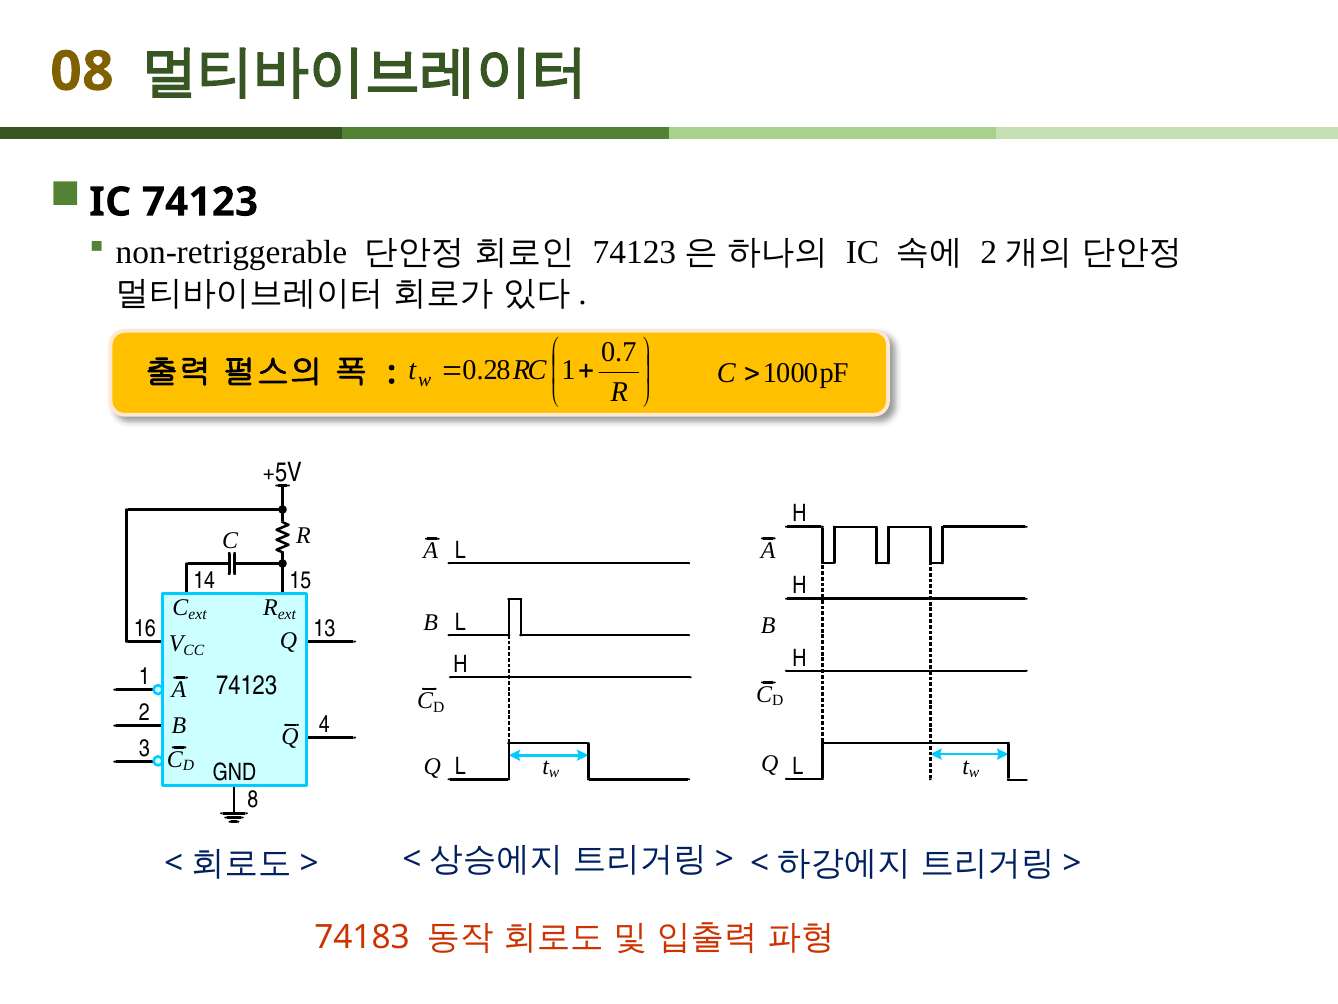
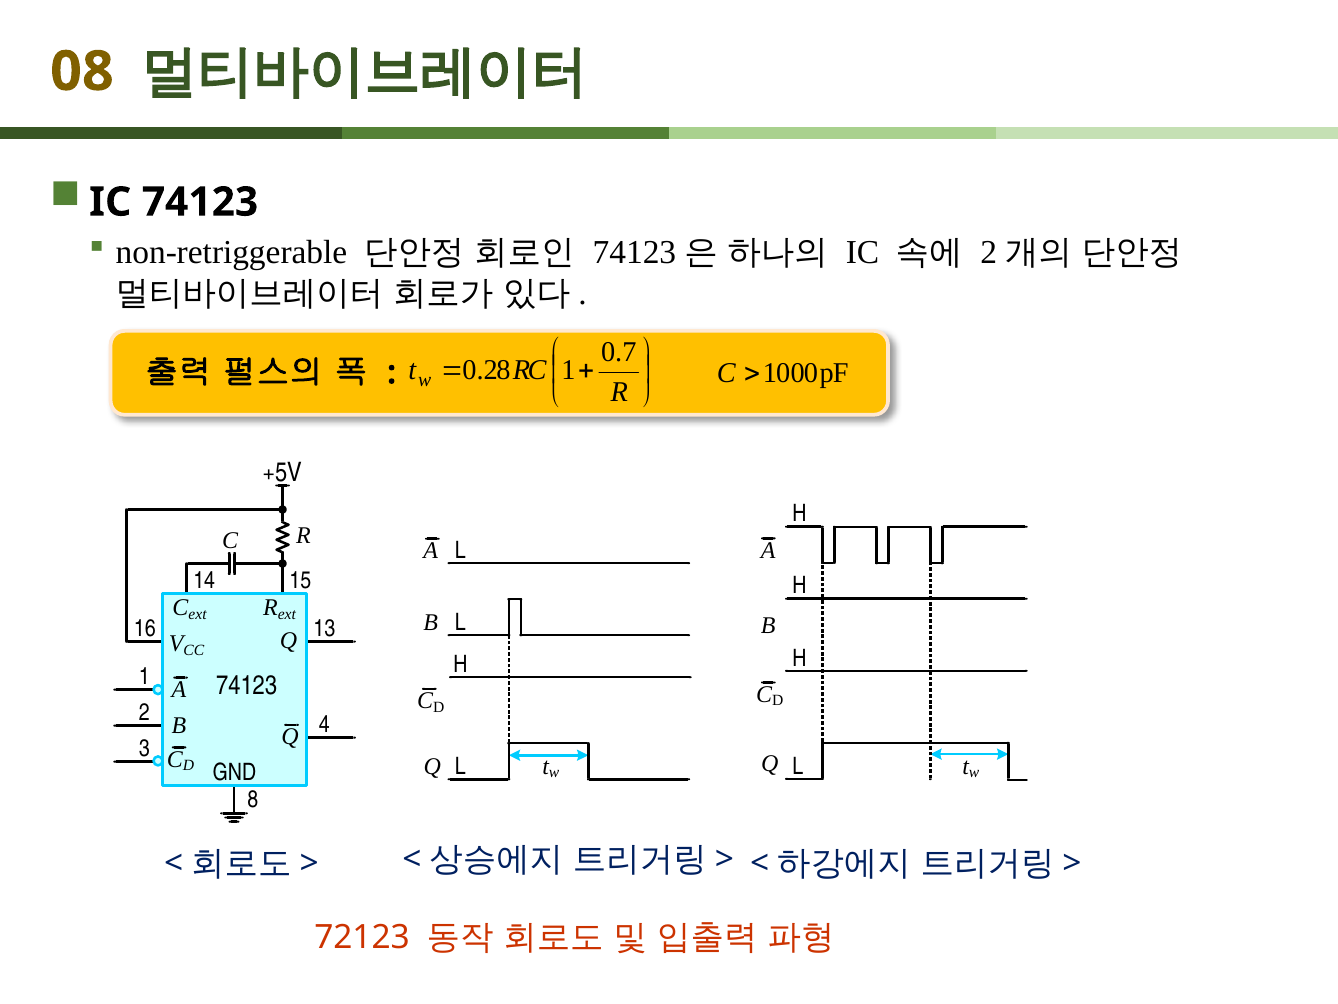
74183: 74183 -> 72123 (362, 937)
